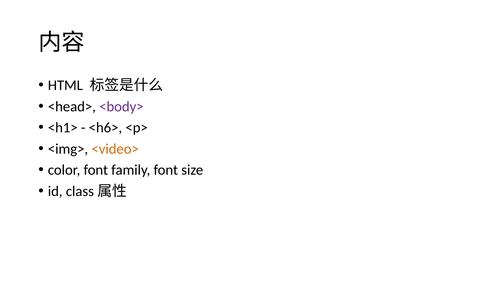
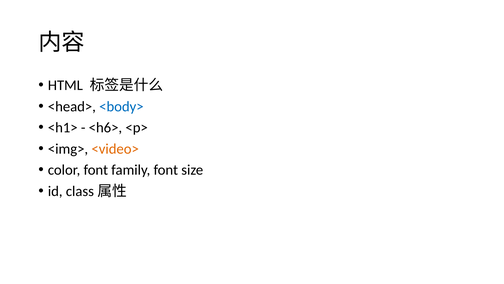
<body> colour: purple -> blue (121, 106)
